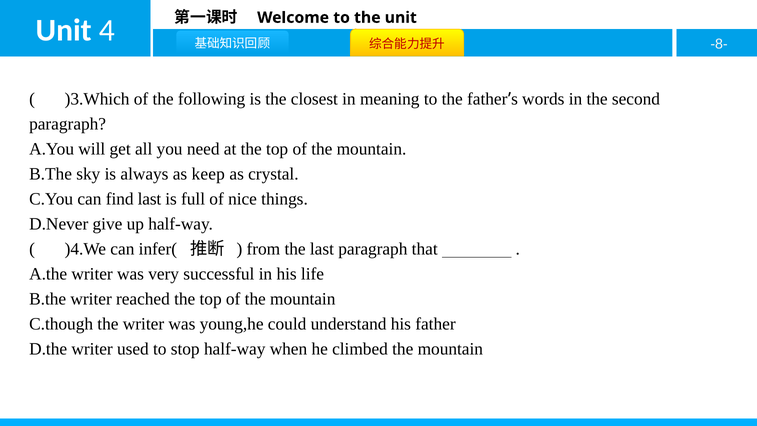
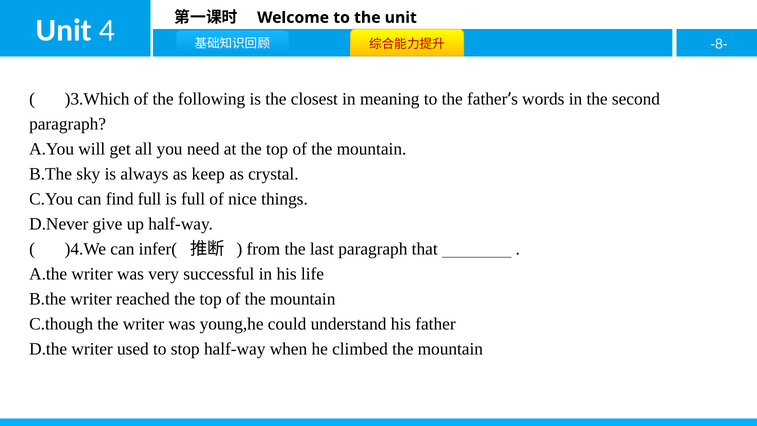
find last: last -> full (149, 199)
